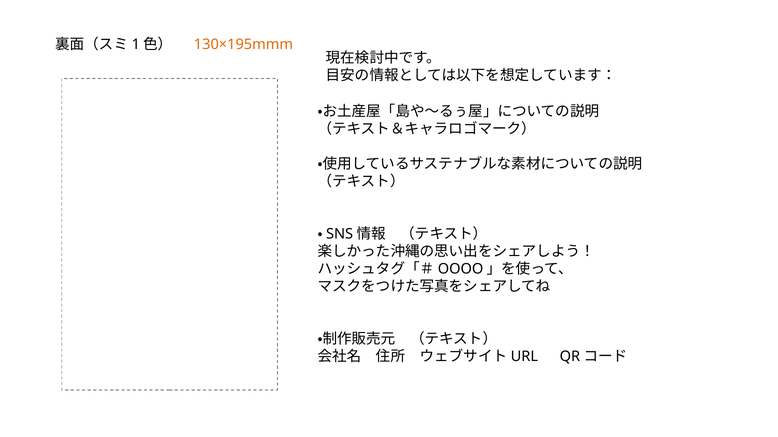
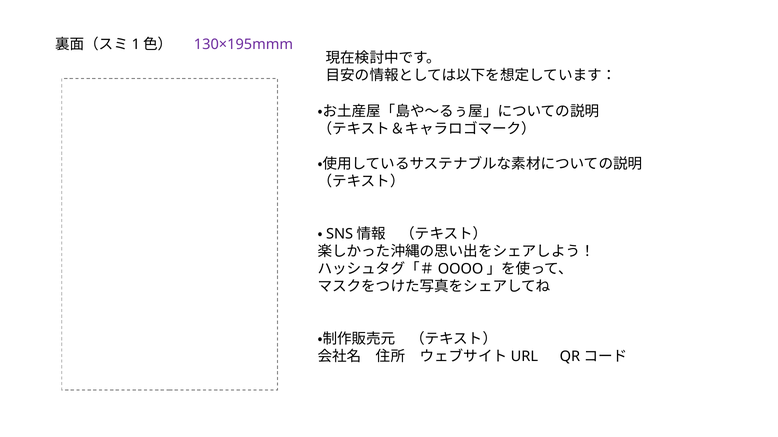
130×195mmm colour: orange -> purple (243, 45)
